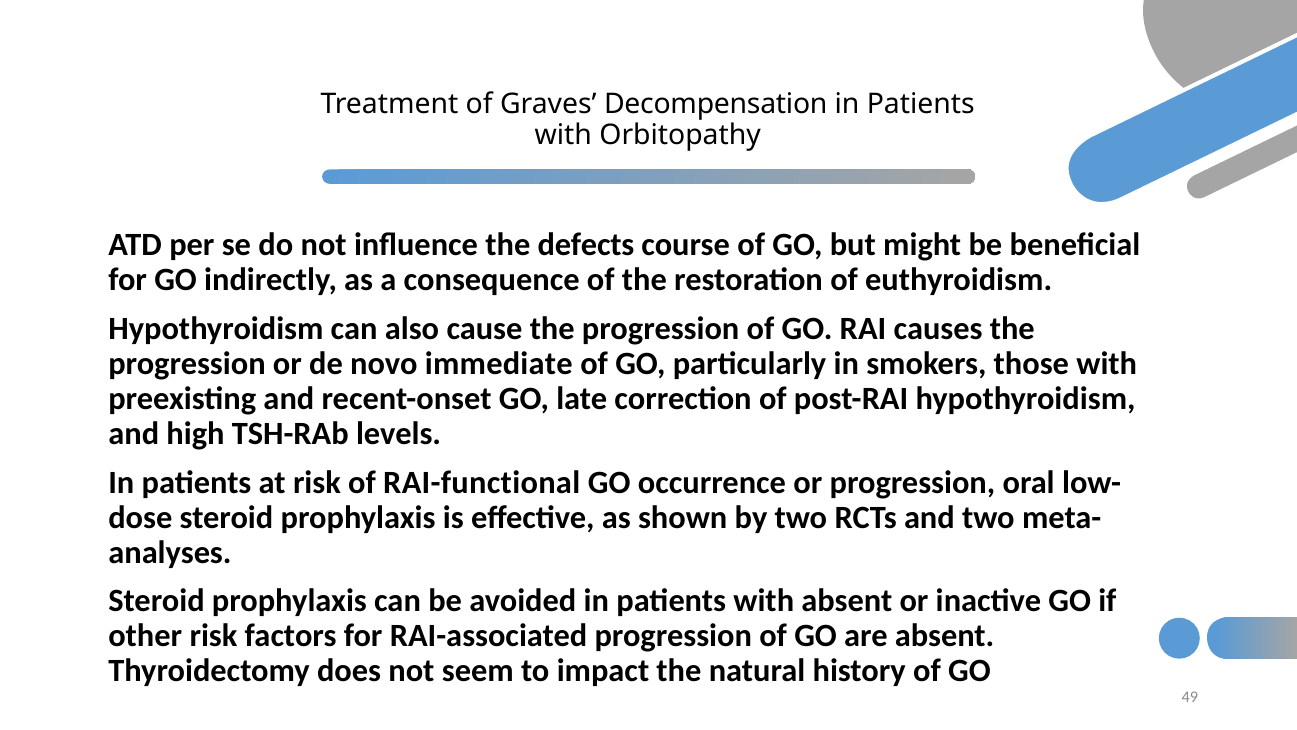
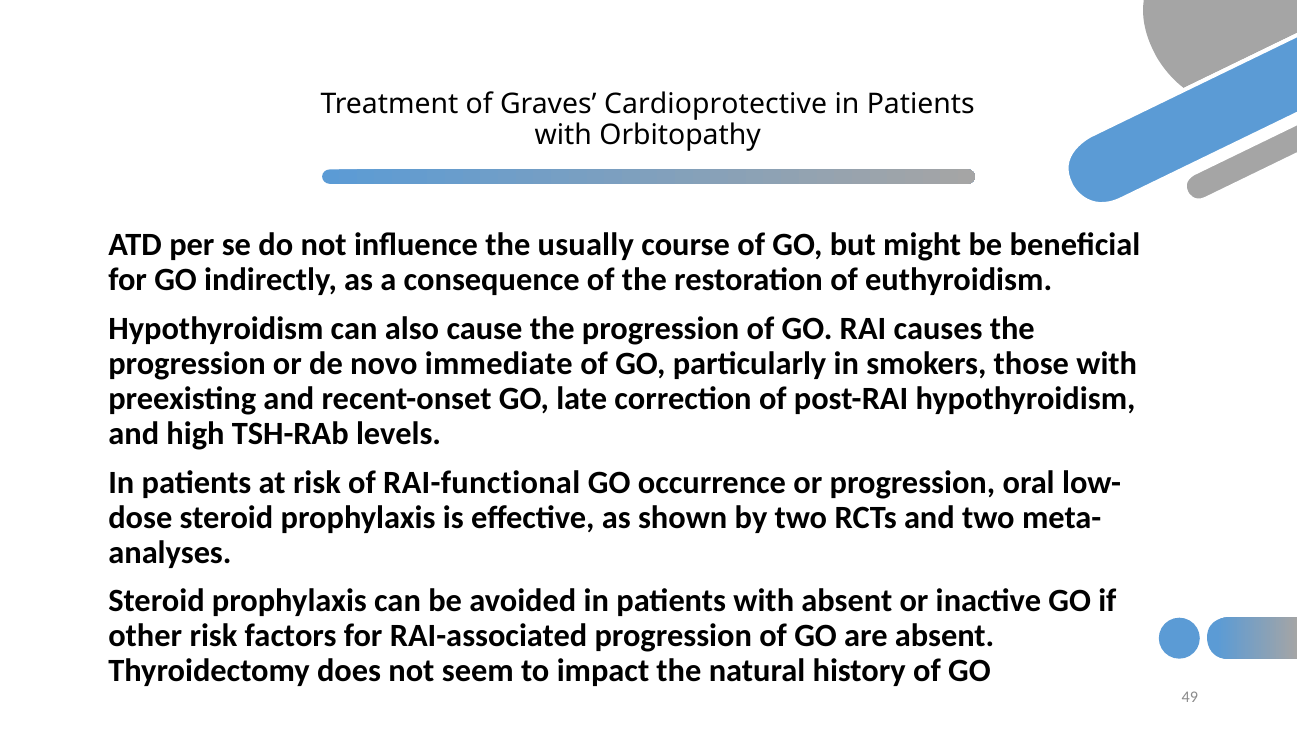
Decompensation: Decompensation -> Cardioprotective (716, 104)
defects: defects -> usually (586, 245)
